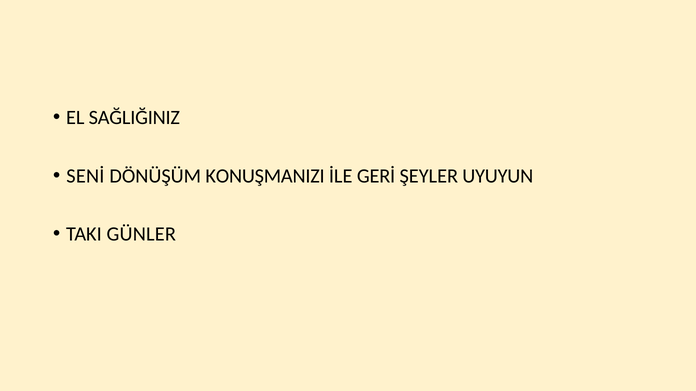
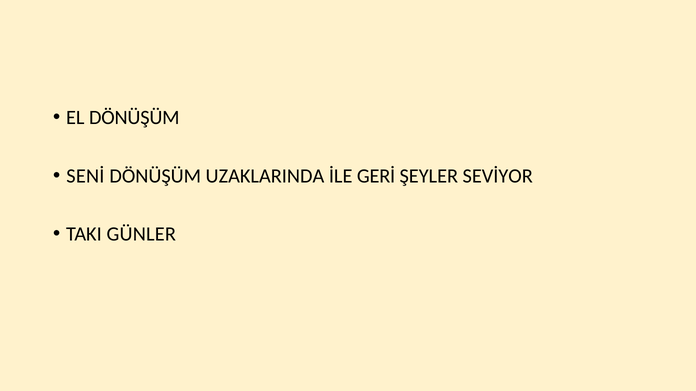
EL SAĞLIĞINIZ: SAĞLIĞINIZ -> DÖNÜŞÜM (134, 118)
KONUŞMANIZI: KONUŞMANIZI -> UZAKLARINDA (265, 176)
UYUYUN: UYUYUN -> SEVİYOR (498, 176)
